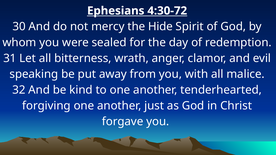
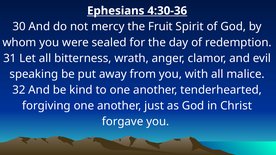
4:30-72: 4:30-72 -> 4:30-36 (167, 11)
Hide: Hide -> Fruit (160, 27)
